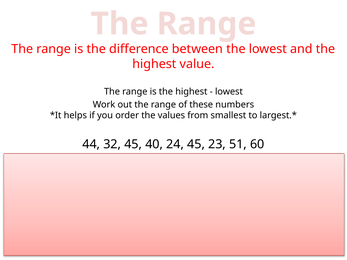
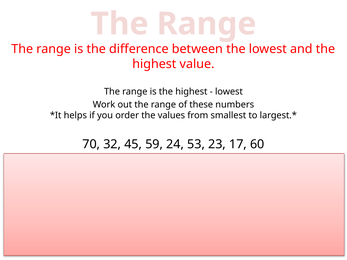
44: 44 -> 70 (91, 144)
45 40: 40 -> 59 (154, 144)
24 45: 45 -> 53 (196, 144)
51: 51 -> 17 (238, 144)
